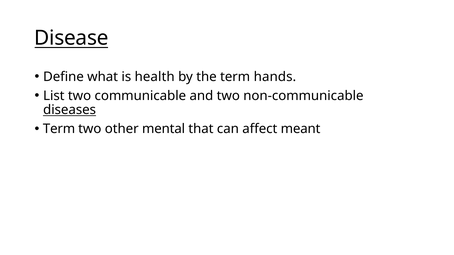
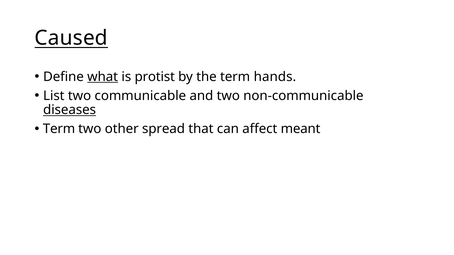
Disease: Disease -> Caused (71, 38)
what underline: none -> present (103, 77)
health: health -> protist (155, 77)
mental: mental -> spread (163, 129)
